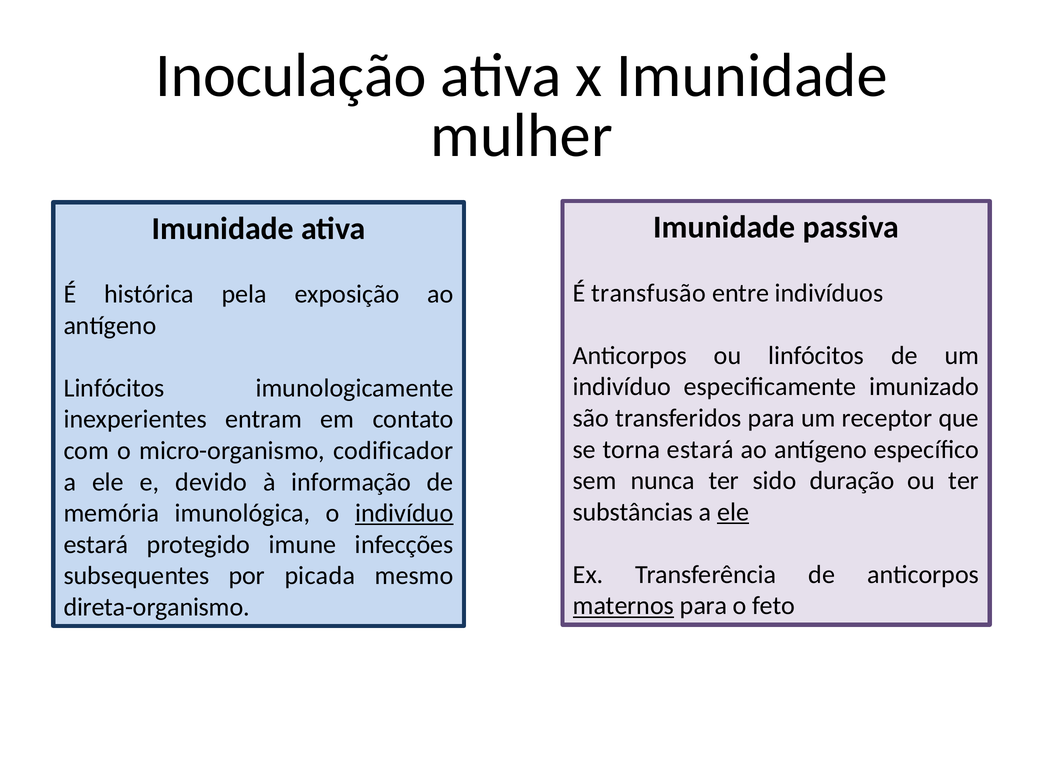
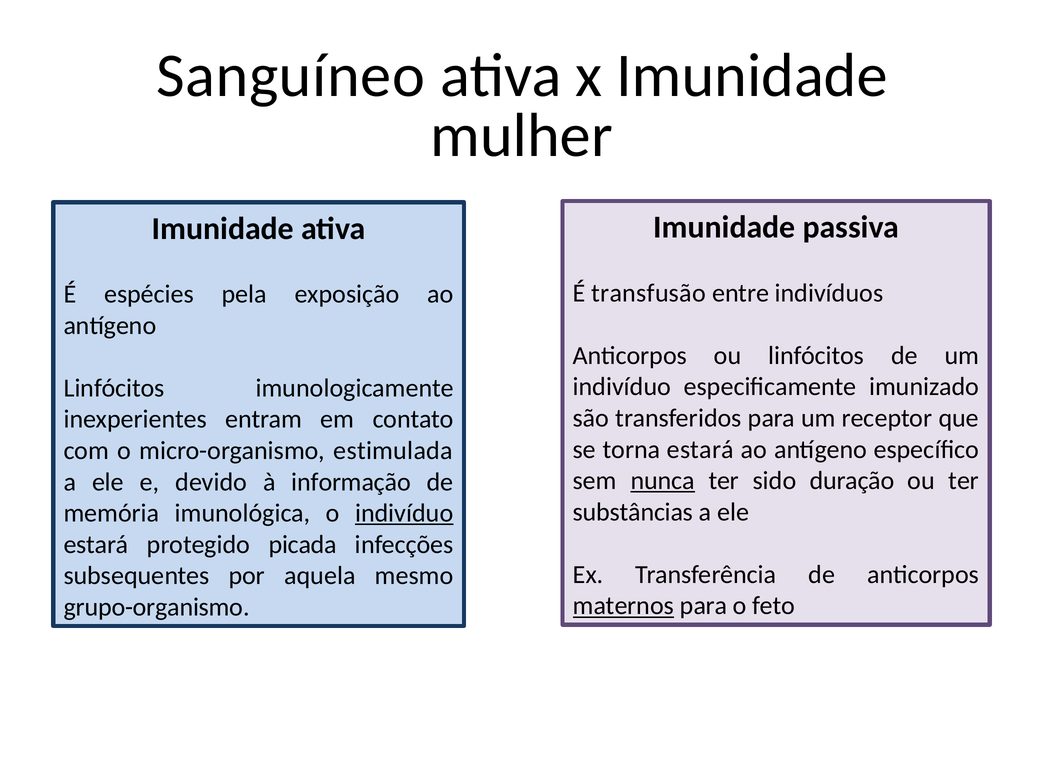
Inoculação: Inoculação -> Sanguíneo (290, 76)
histórica: histórica -> espécies (149, 294)
codificador: codificador -> estimulada (393, 451)
nunca underline: none -> present (663, 481)
ele underline: present -> none (733, 512)
imune: imune -> picada (303, 545)
picada: picada -> aquela (320, 576)
direta-organismo: direta-organismo -> grupo-organismo (157, 607)
